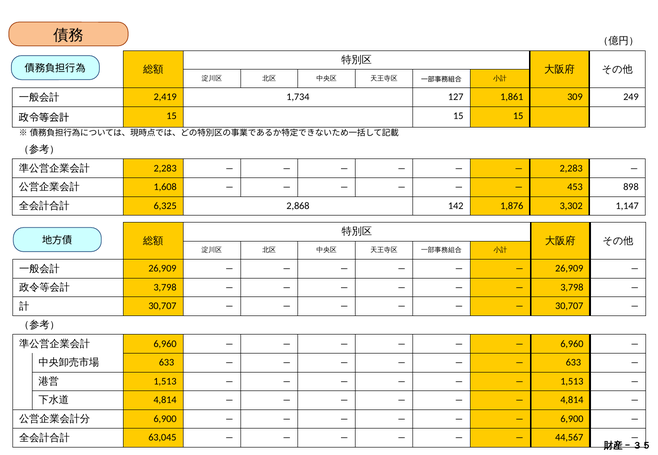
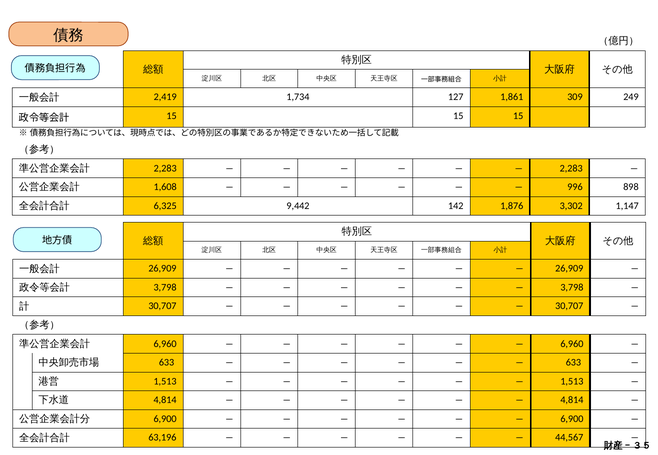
453: 453 -> 996 (575, 187)
2,868: 2,868 -> 9,442 (298, 206)
63,045: 63,045 -> 63,196 (162, 438)
